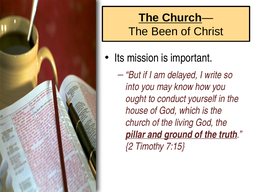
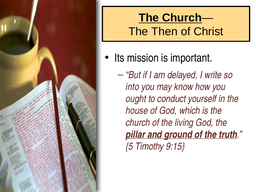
Been: Been -> Then (164, 32)
2: 2 -> 5 (129, 146)
7:15: 7:15 -> 9:15 (175, 146)
